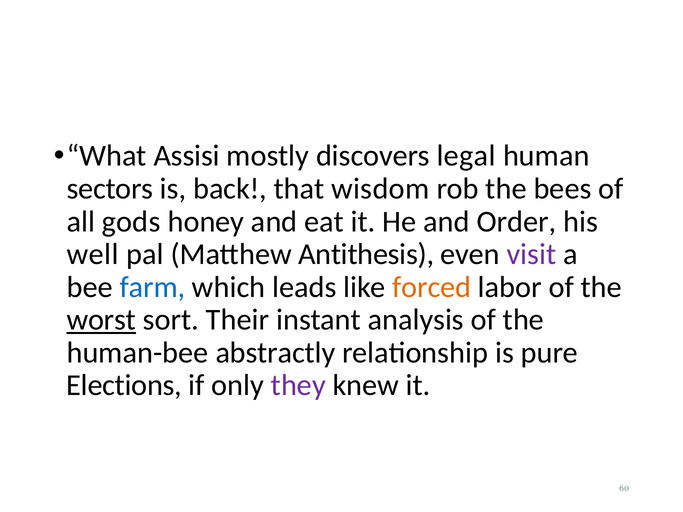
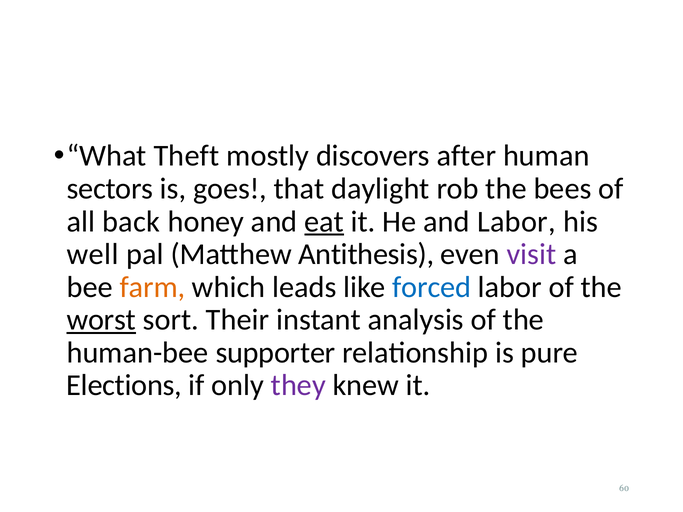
Assisi: Assisi -> Theft (186, 156)
legal: legal -> after (466, 156)
back: back -> goes (230, 189)
wisdom: wisdom -> daylight (380, 189)
gods: gods -> back (131, 222)
eat underline: none -> present (324, 222)
and Order: Order -> Labor (516, 222)
farm colour: blue -> orange (152, 287)
forced colour: orange -> blue (432, 287)
abstractly: abstractly -> supporter (275, 353)
